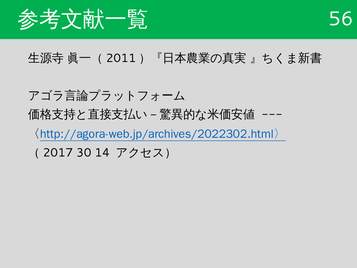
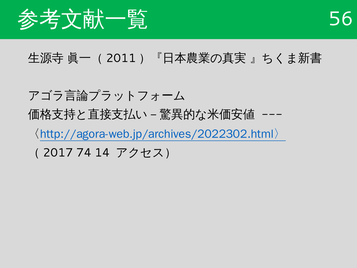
30: 30 -> 74 (84, 153)
